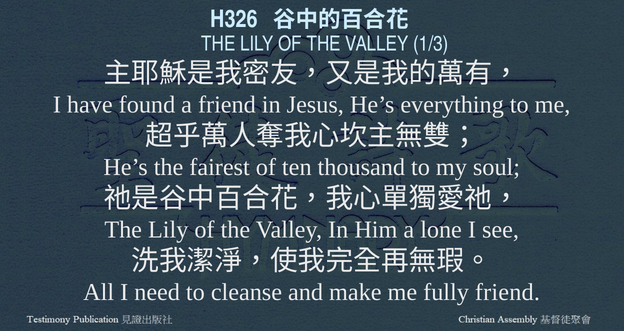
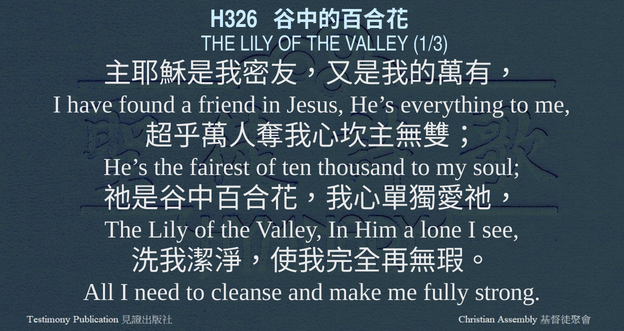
fully friend: friend -> strong (508, 292)
